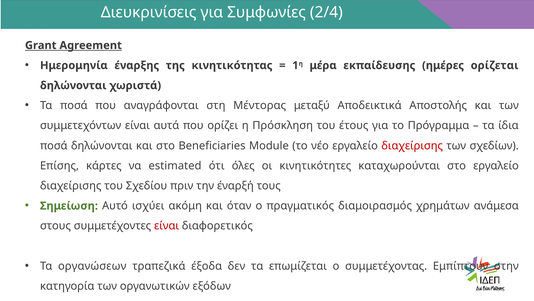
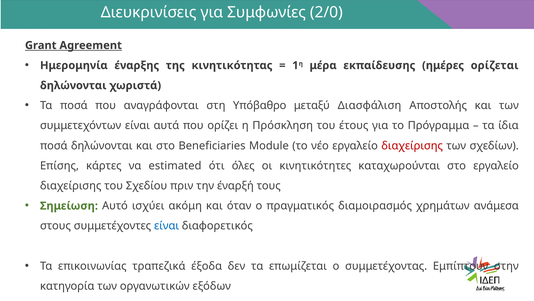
2/4: 2/4 -> 2/0 (326, 12)
Μέντορας: Μέντορας -> Υπόβαθρο (260, 105)
Αποδεικτικά: Αποδεικτικά -> Διασφάλιση (370, 105)
είναι colour: red -> blue (167, 225)
οργανώσεων: οργανώσεων -> επικοινωνίας (92, 266)
